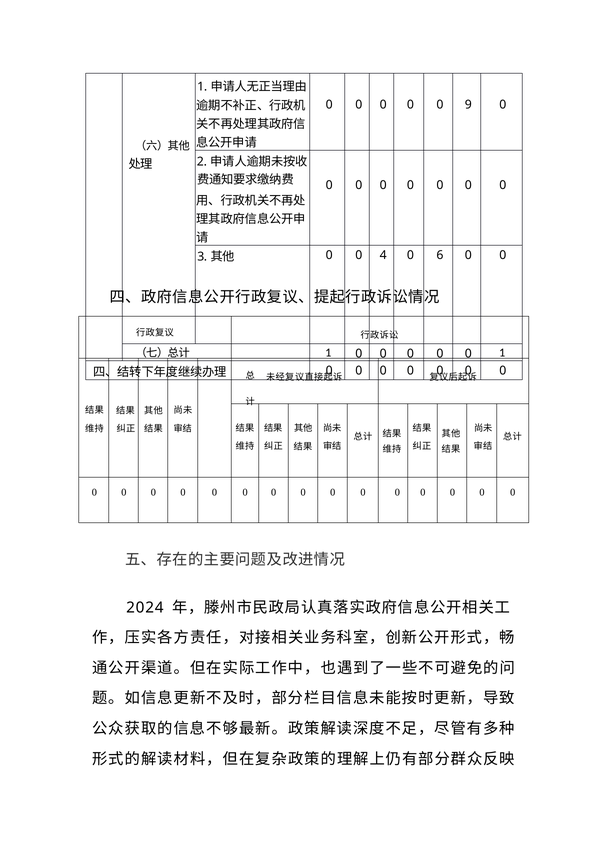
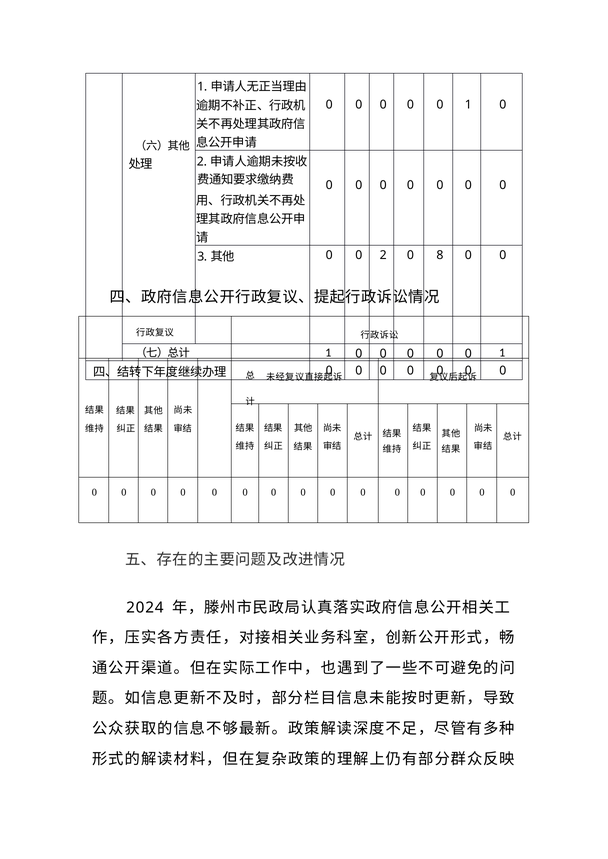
9: 9 -> 1 (468, 105)
0 0 4: 4 -> 2 (383, 256)
6: 6 -> 8 (440, 256)
